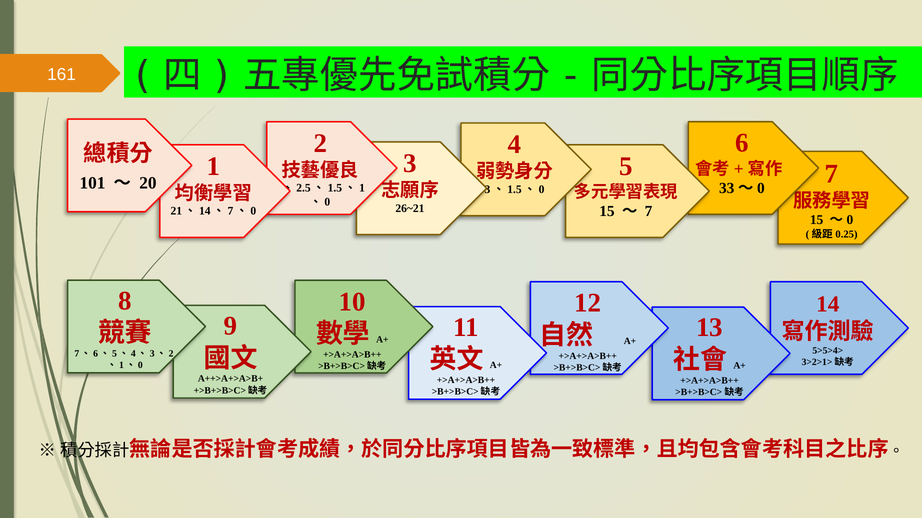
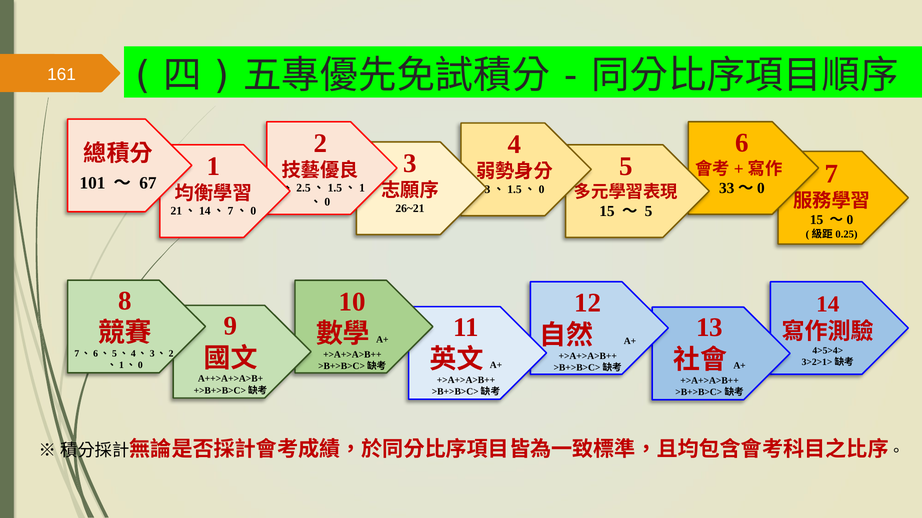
20: 20 -> 67 (148, 183)
7: 7 -> 5 (648, 212)
5>5>4>: 5>5>4> -> 4>5>4> (828, 351)
